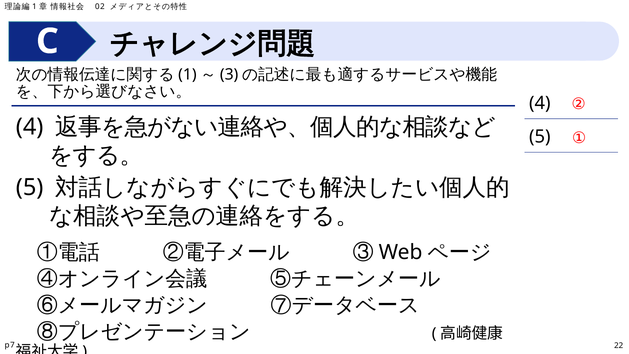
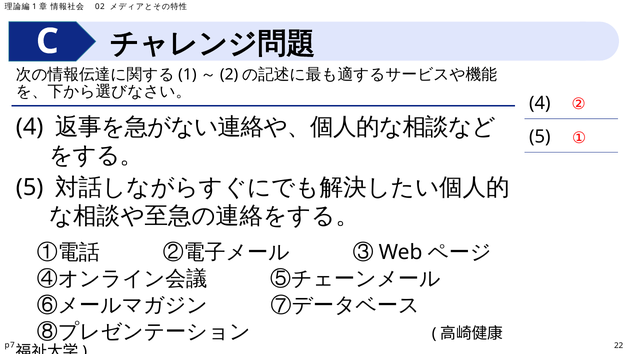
3: 3 -> 2 (229, 74)
